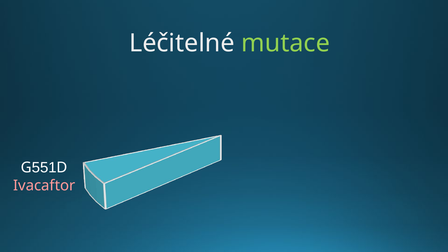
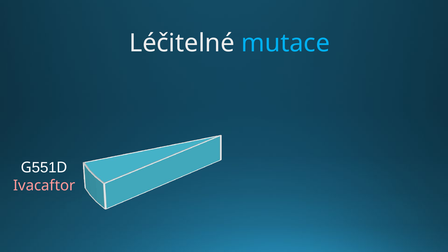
mutace colour: light green -> light blue (286, 43)
